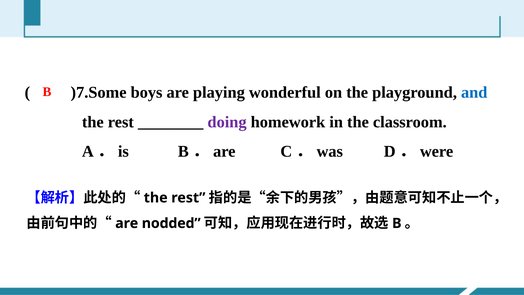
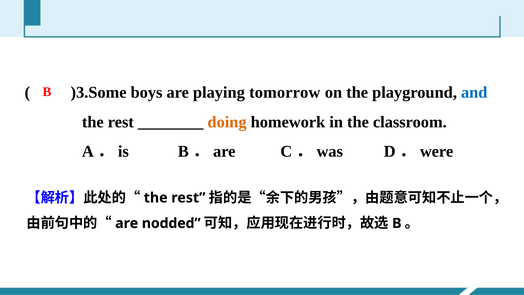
)7.Some: )7.Some -> )3.Some (99, 92)
wonderful: wonderful -> tomorrow (285, 92)
doing colour: purple -> orange (227, 122)
